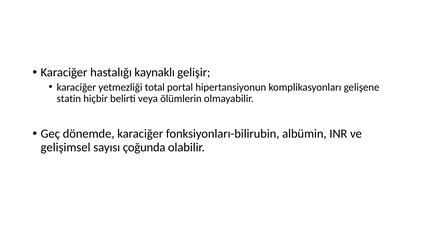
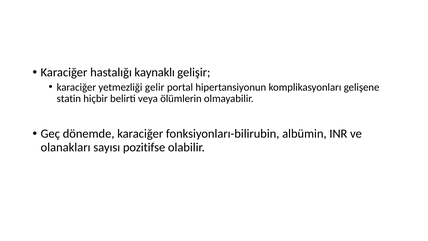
total: total -> gelir (155, 87)
gelişimsel: gelişimsel -> olanakları (66, 147)
çoğunda: çoğunda -> pozitifse (144, 147)
